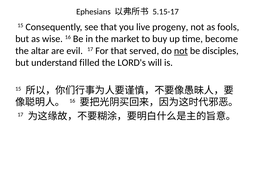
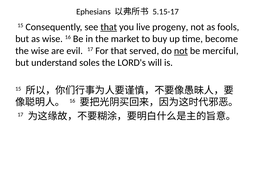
that underline: none -> present (109, 27)
the altar: altar -> wise (40, 51)
disciples: disciples -> merciful (220, 51)
filled: filled -> soles (89, 63)
